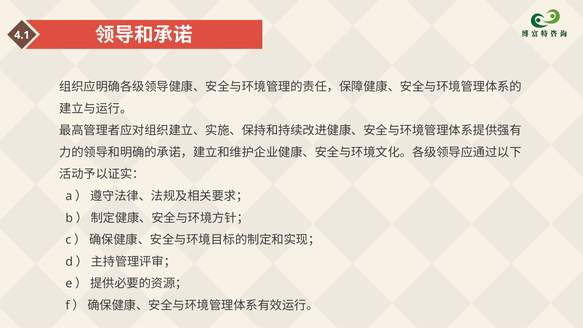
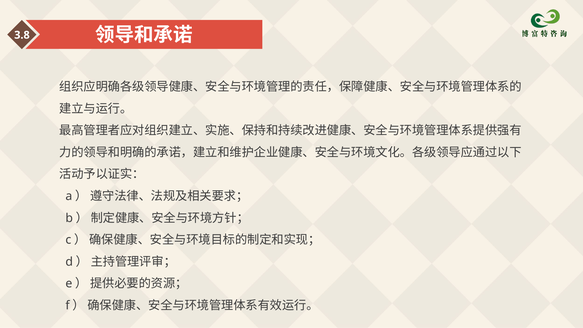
4.1: 4.1 -> 3.8 (22, 35)
